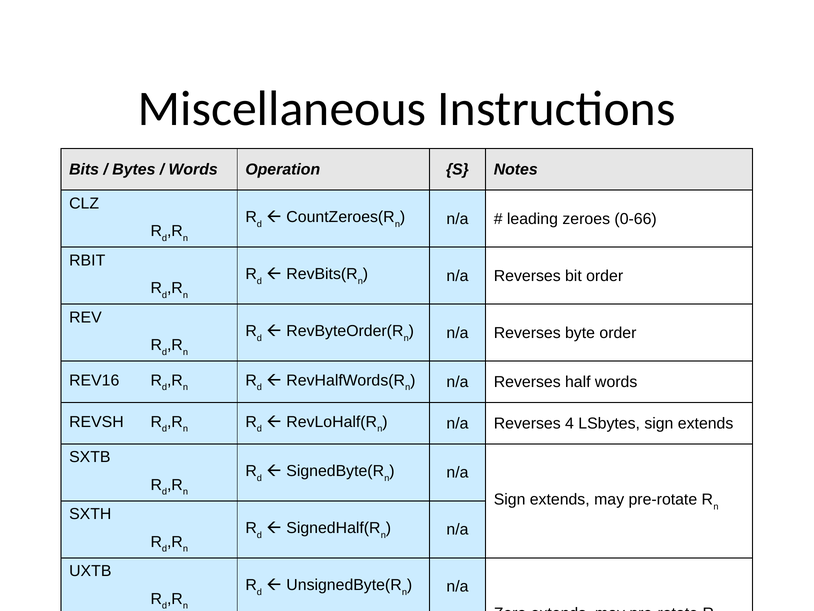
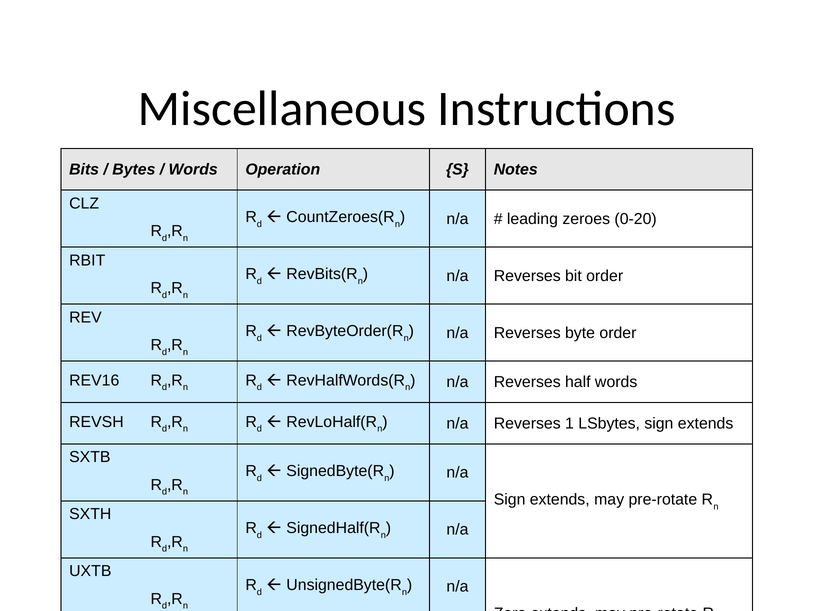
0-66: 0-66 -> 0-20 (636, 219)
4: 4 -> 1 (569, 423)
